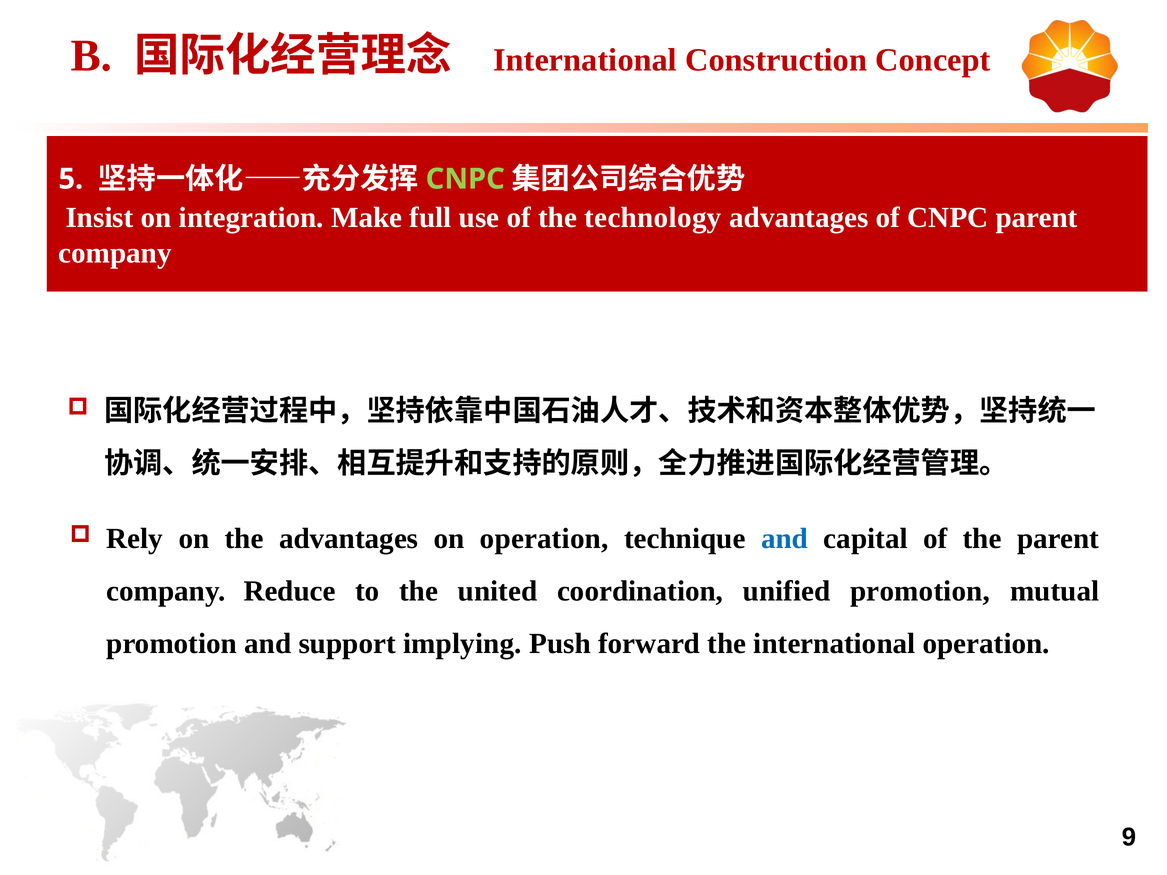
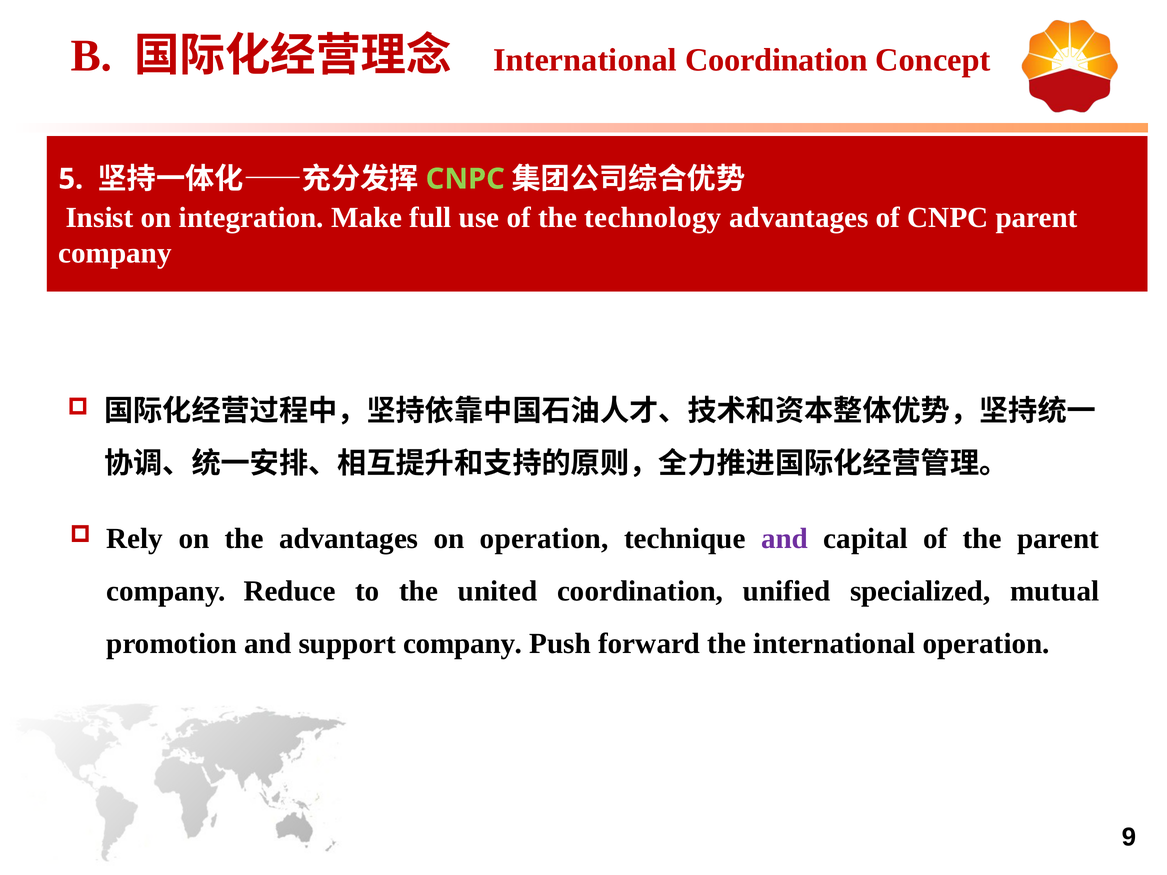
International Construction: Construction -> Coordination (776, 60)
and colour: blue -> purple (785, 539)
unified promotion: promotion -> specialized (920, 591)
support implying: implying -> company (463, 644)
